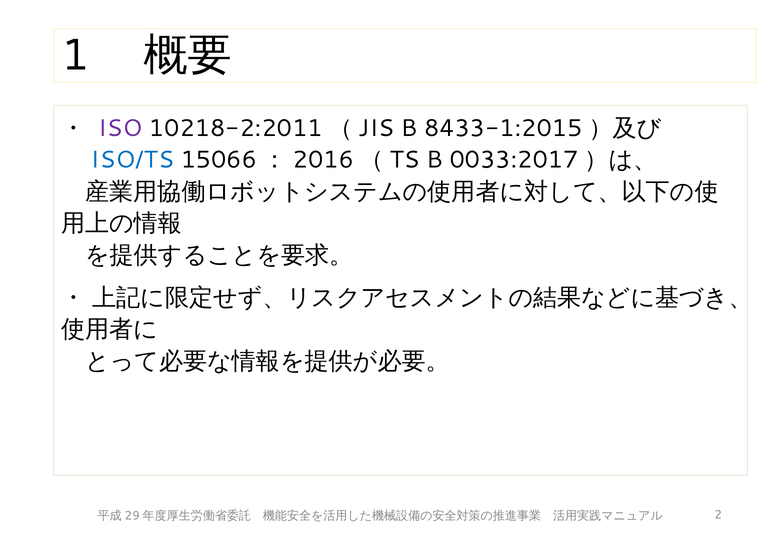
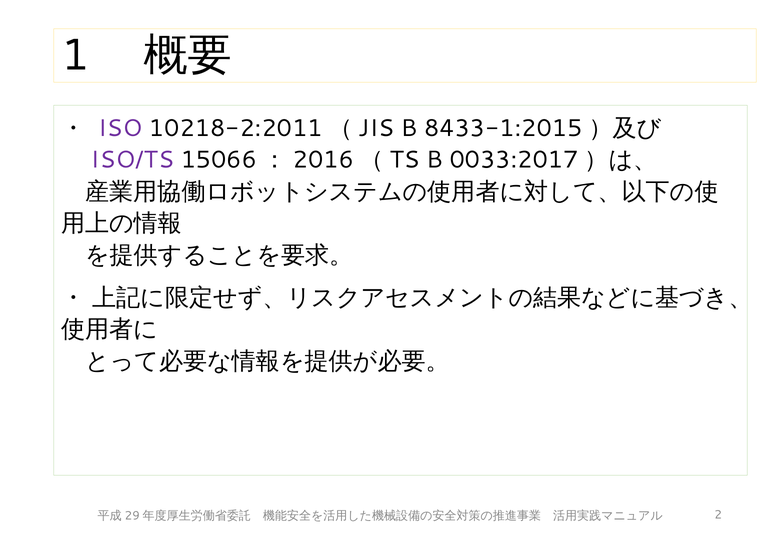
ISO/TS colour: blue -> purple (132, 160)
